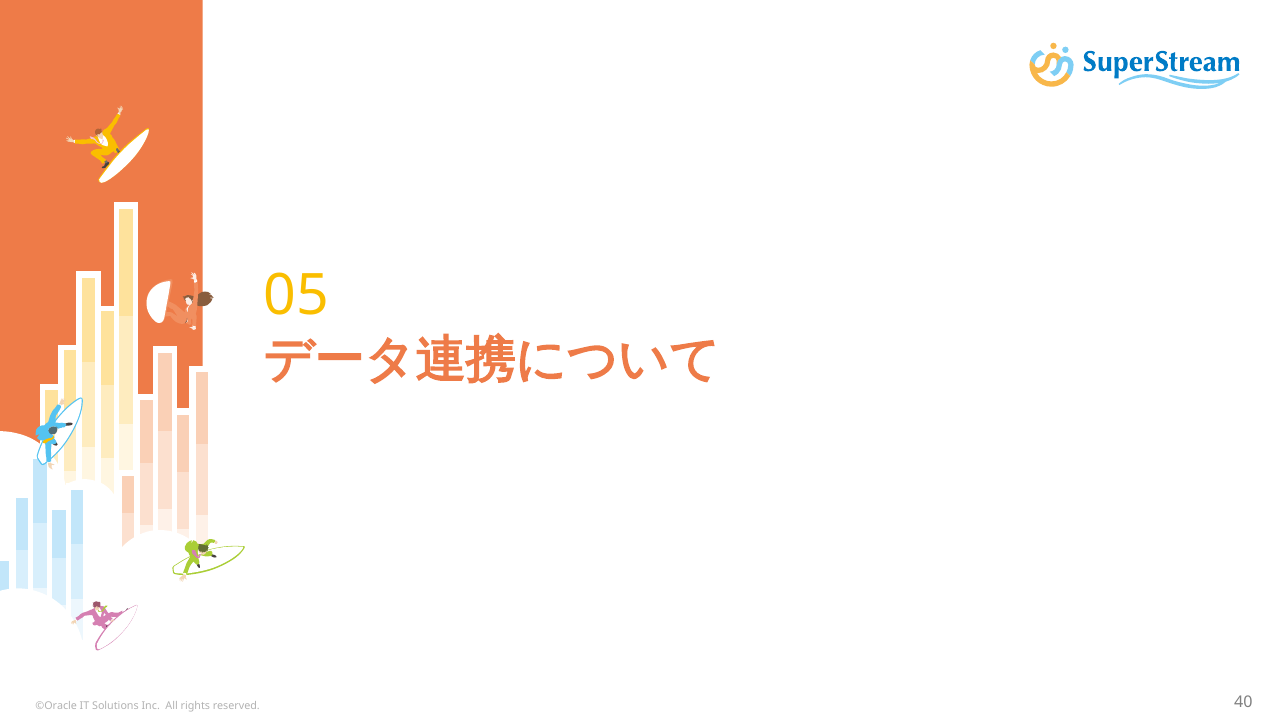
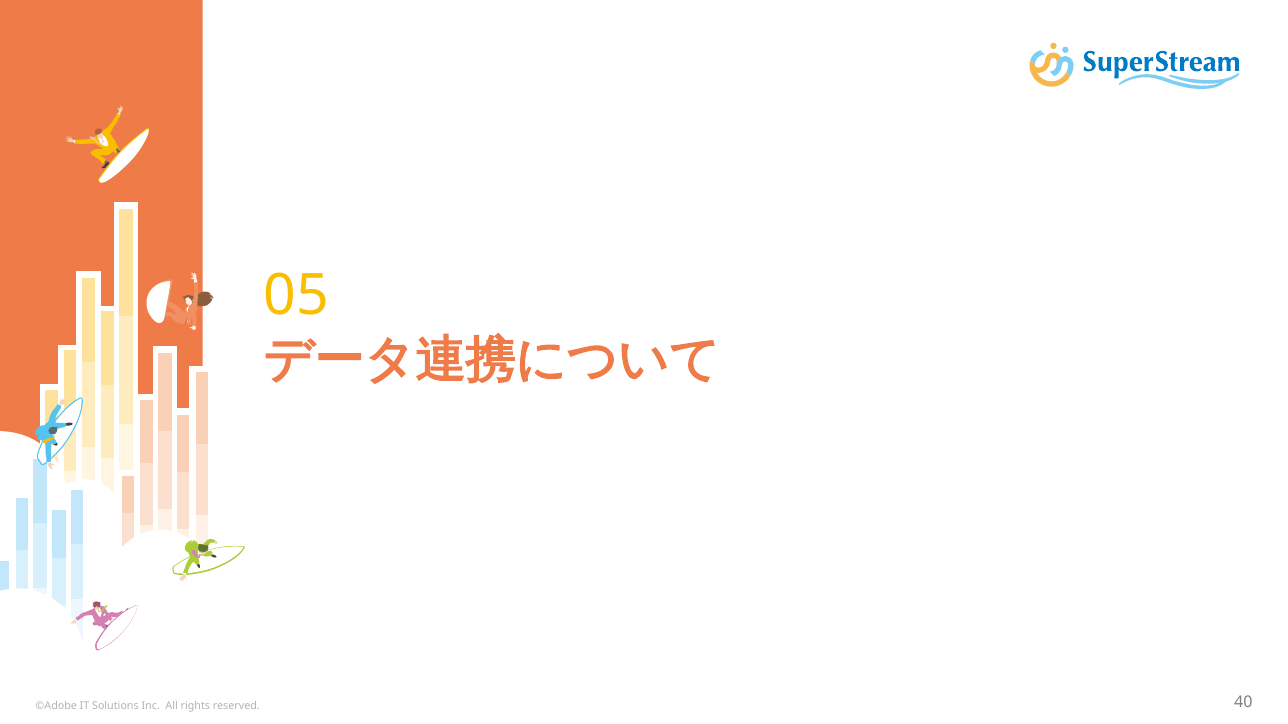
©Oracle: ©Oracle -> ©Adobe (56, 706)
